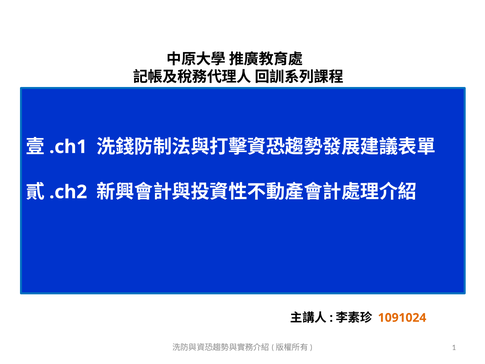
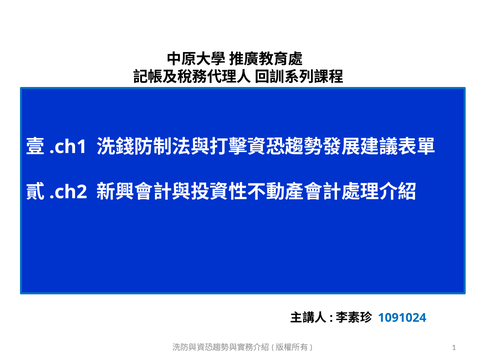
1091024 colour: orange -> blue (402, 318)
